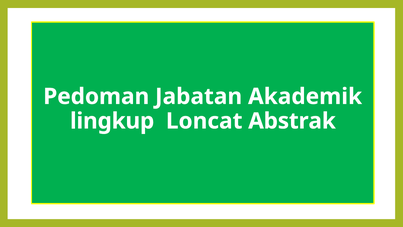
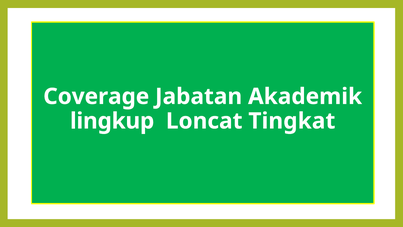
Pedoman: Pedoman -> Coverage (96, 96)
Abstrak: Abstrak -> Tingkat (292, 121)
